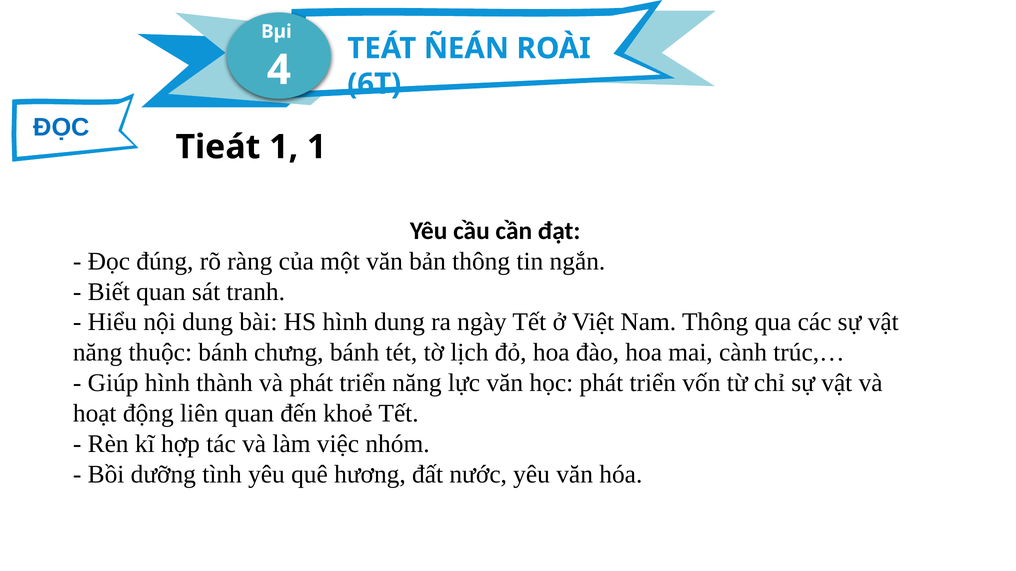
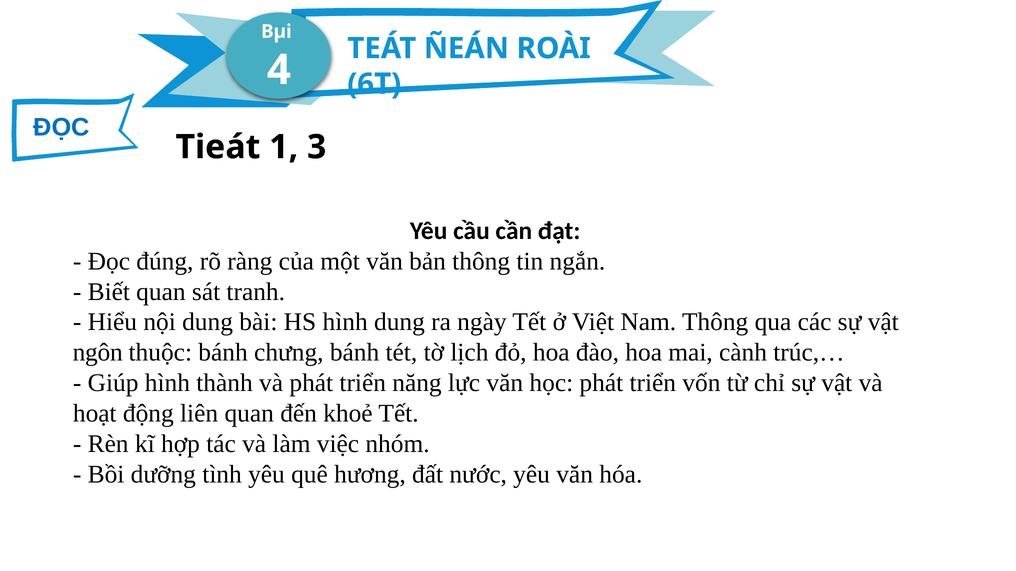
1 1: 1 -> 3 (317, 147)
năng: năng -> ngôn (98, 353)
